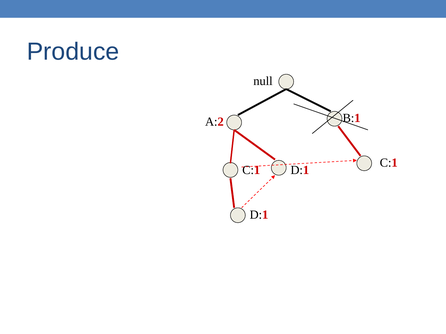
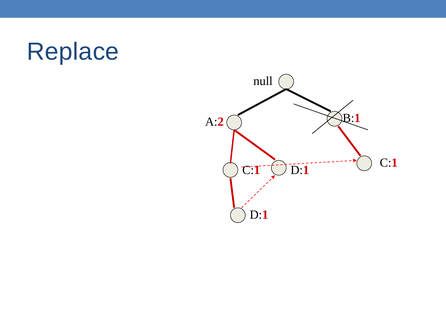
Produce: Produce -> Replace (73, 52)
